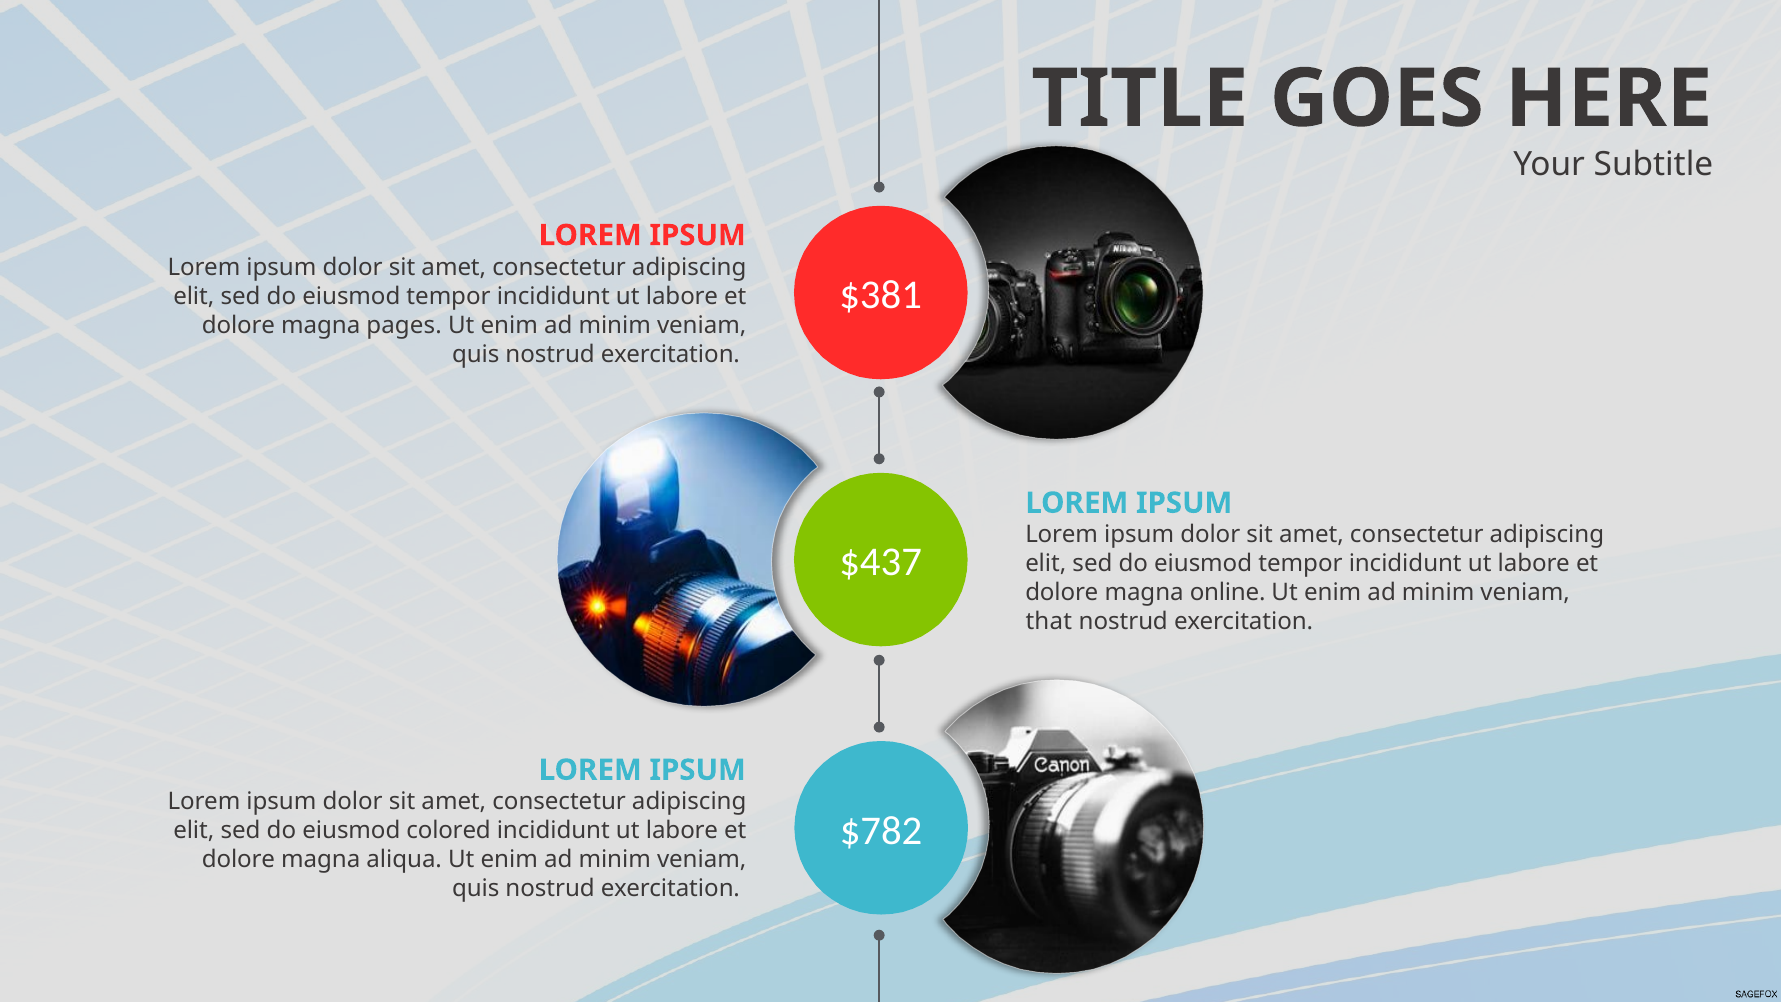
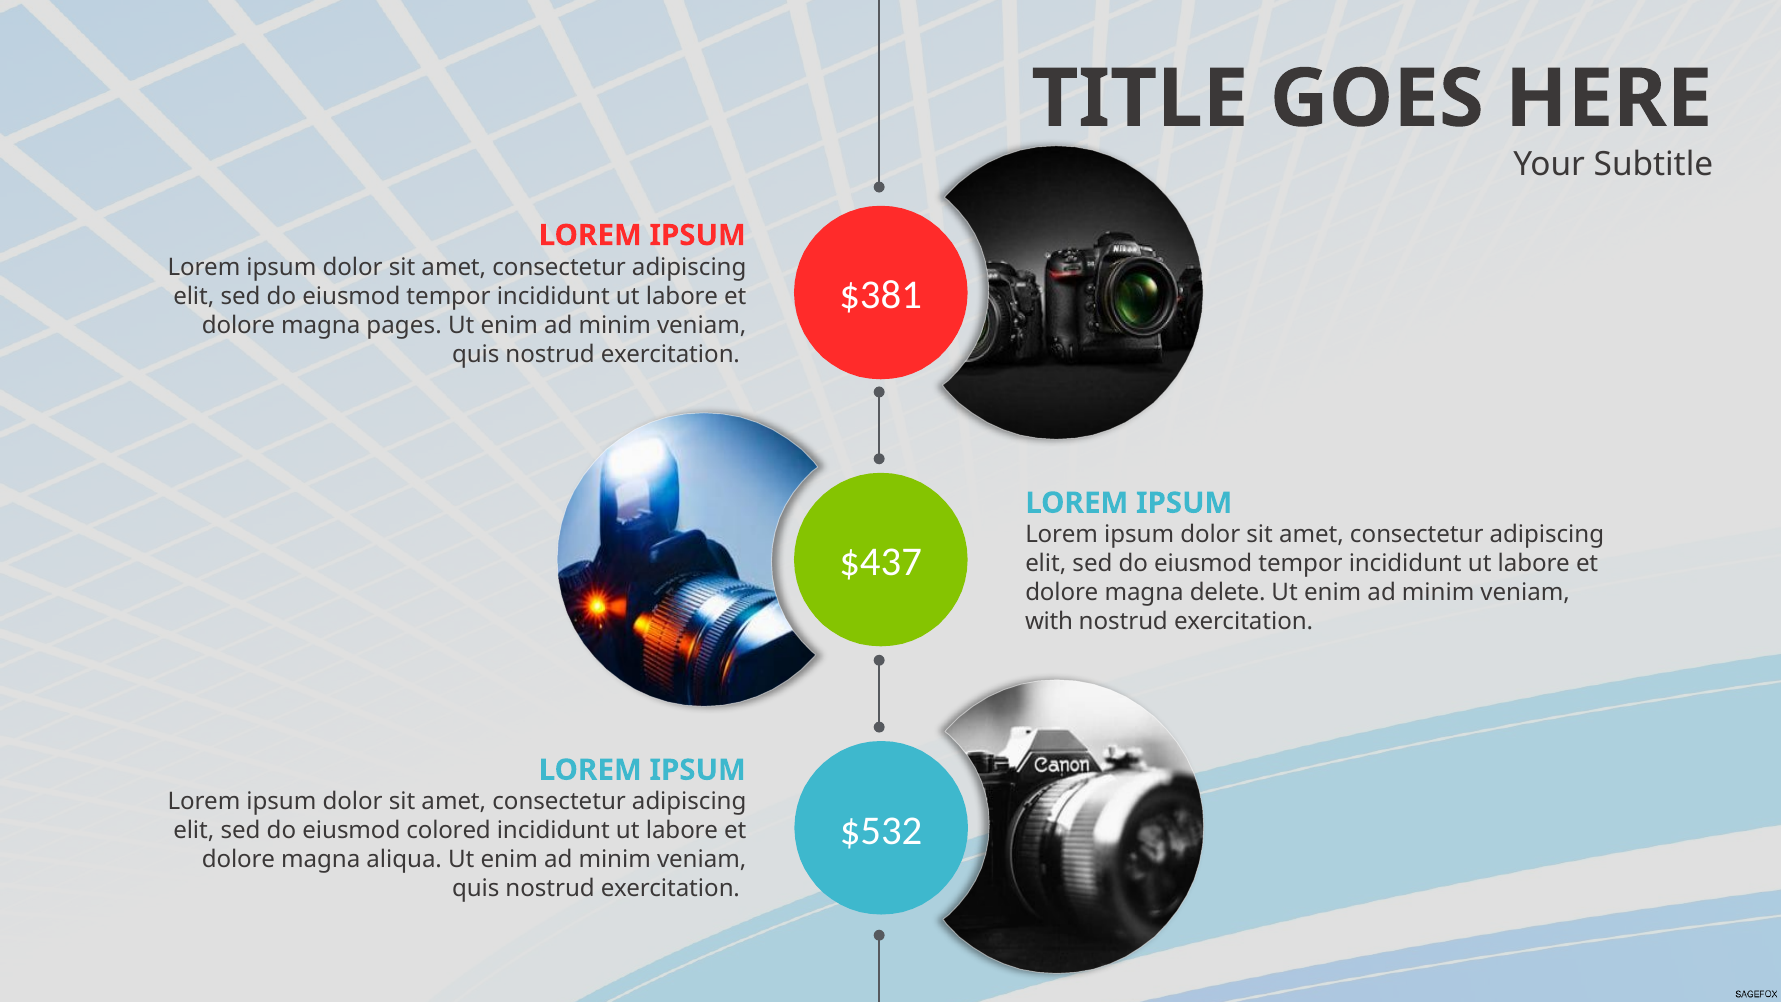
online: online -> delete (1228, 593)
that: that -> with (1049, 622)
$782: $782 -> $532 (881, 830)
